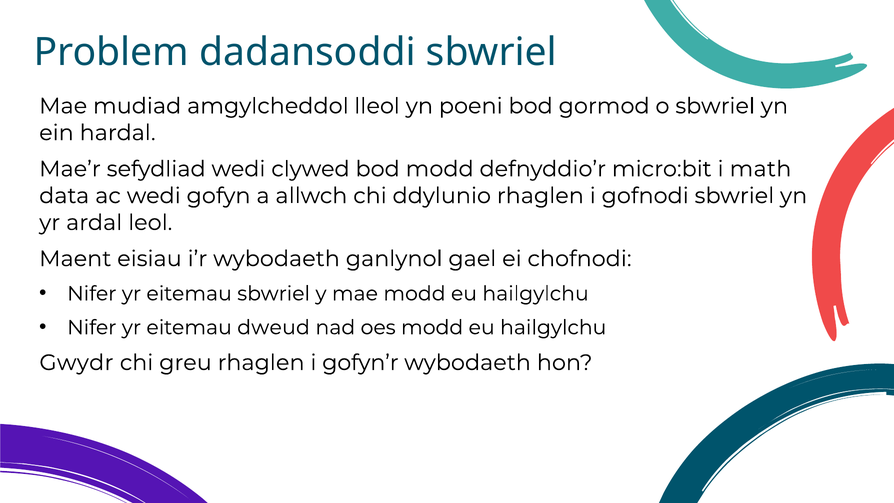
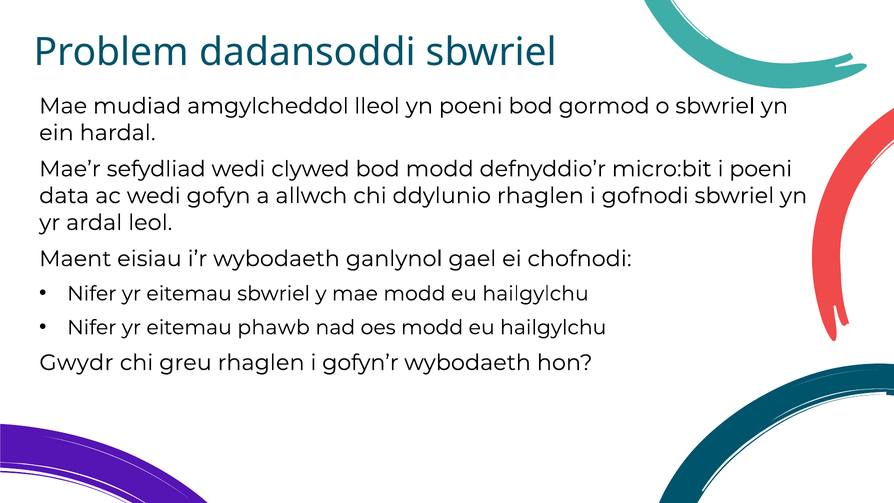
i math: math -> poeni (761, 169)
dweud: dweud -> phawb (274, 327)
